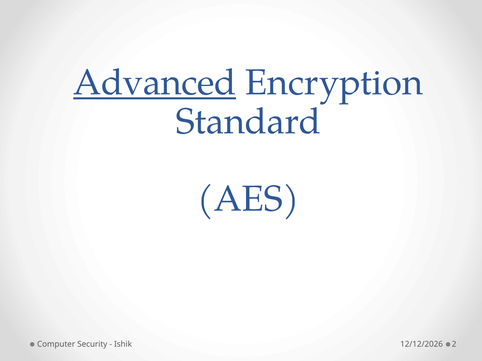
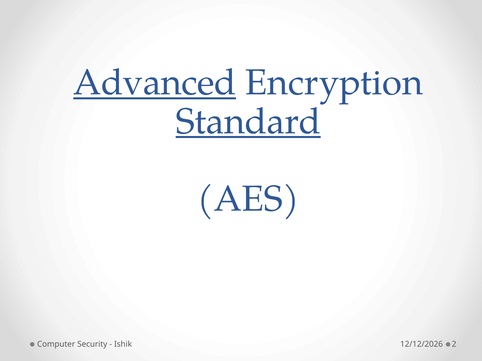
Standard underline: none -> present (248, 122)
